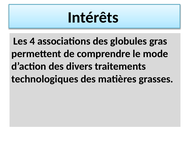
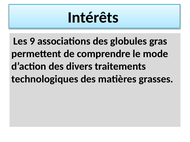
4: 4 -> 9 (32, 41)
